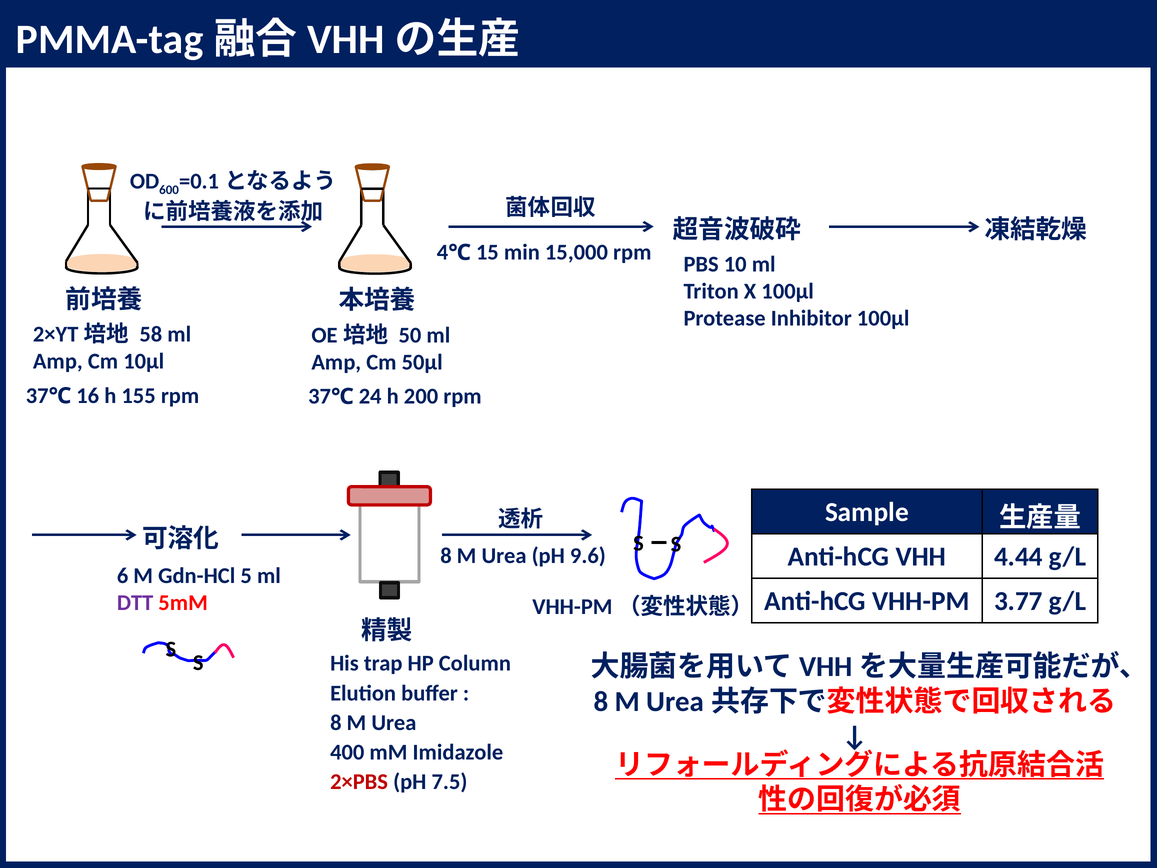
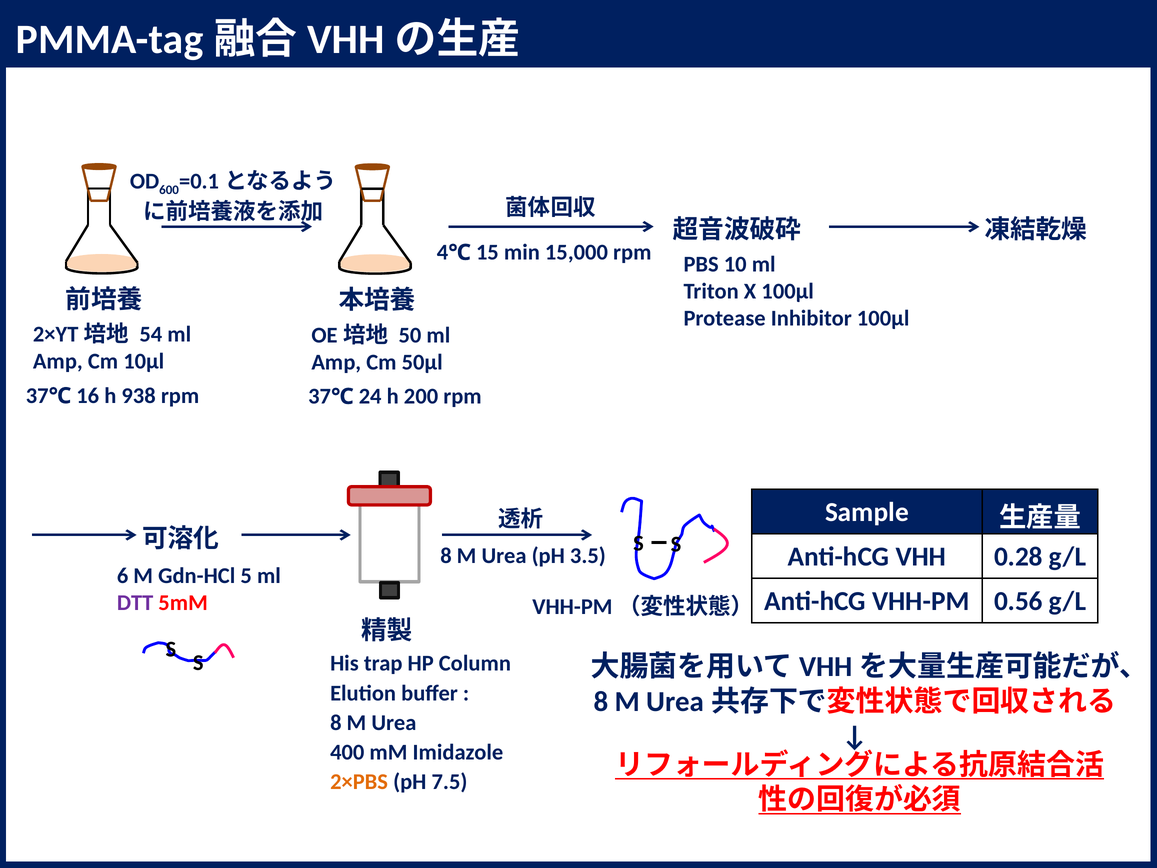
58: 58 -> 54 (151, 334)
155: 155 -> 938 (139, 396)
4.44: 4.44 -> 0.28 (1018, 556)
9.6: 9.6 -> 3.5 (588, 556)
3.77: 3.77 -> 0.56 (1018, 601)
2×PBS colour: red -> orange (359, 782)
